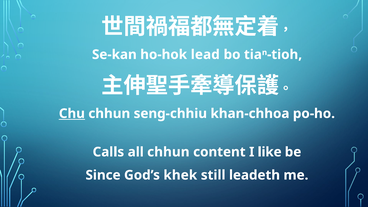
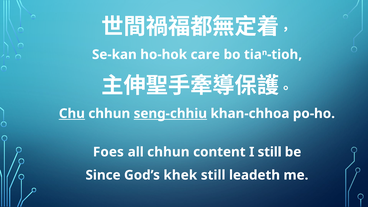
lead: lead -> care (205, 55)
seng-chhiu underline: none -> present (170, 114)
Calls: Calls -> Foes (108, 152)
I like: like -> still (270, 152)
